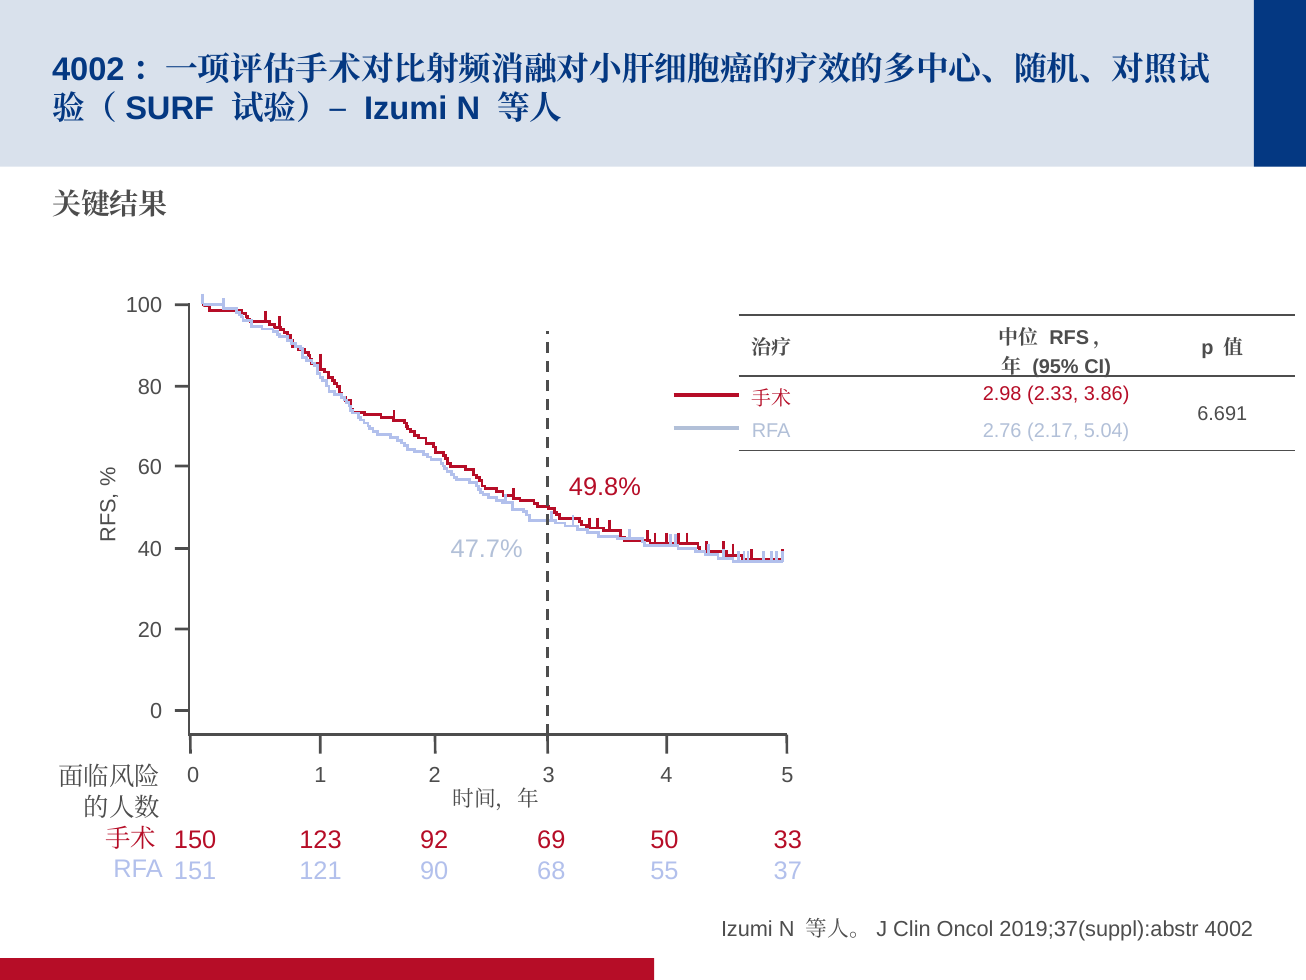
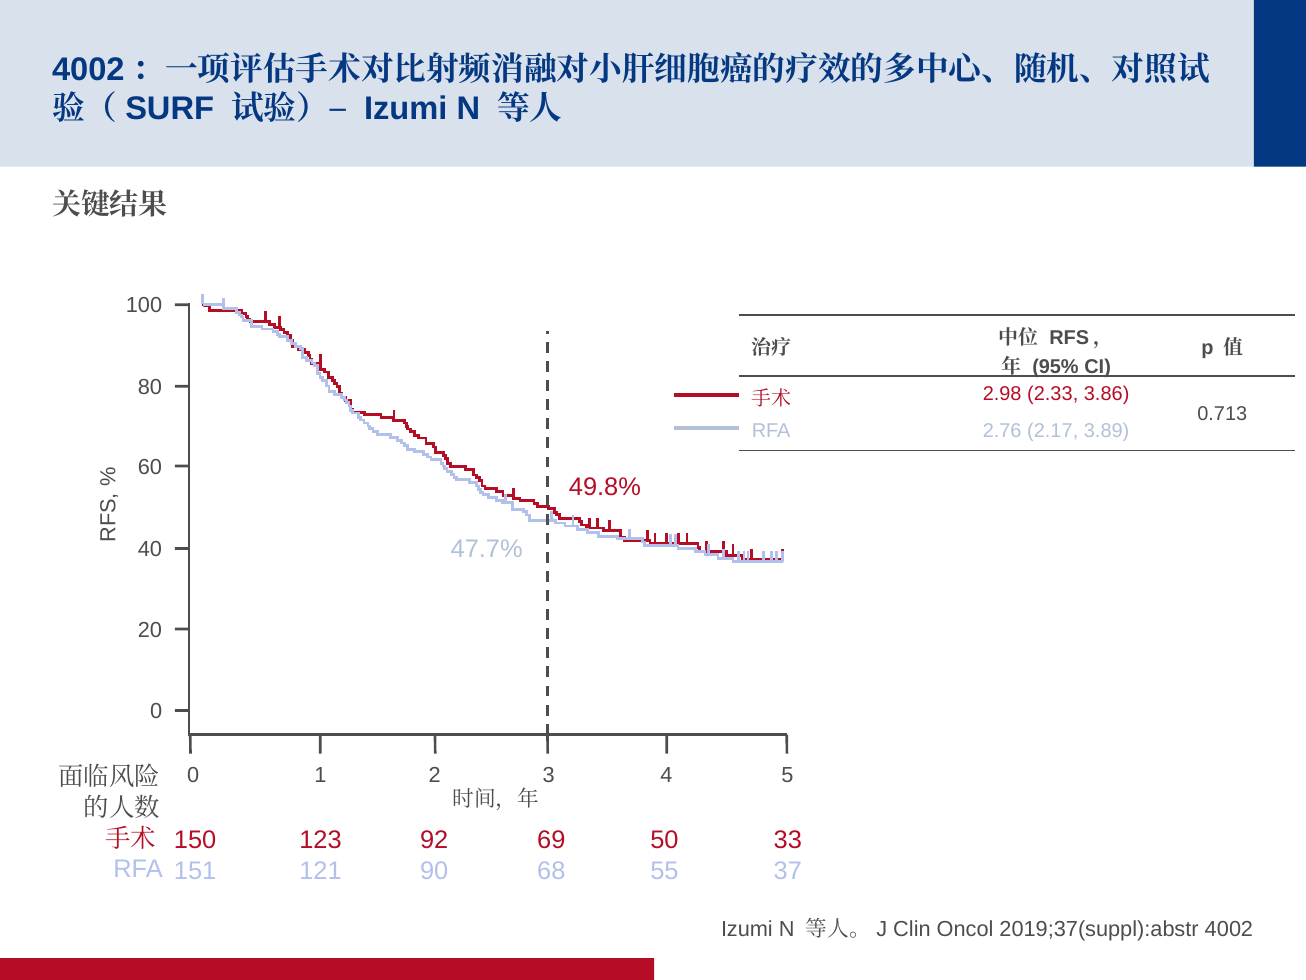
6.691: 6.691 -> 0.713 (1222, 413)
5.04: 5.04 -> 3.89 (1107, 431)
